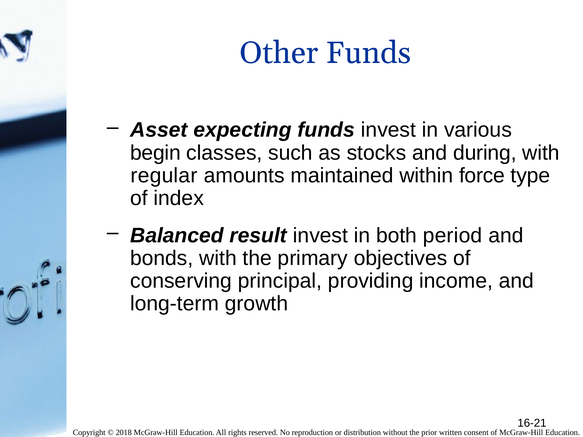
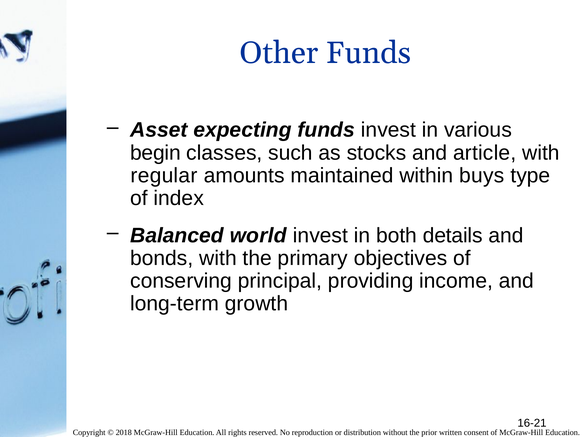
during: during -> article (485, 153)
force: force -> buys (482, 176)
result: result -> world (258, 236)
period: period -> details (453, 236)
